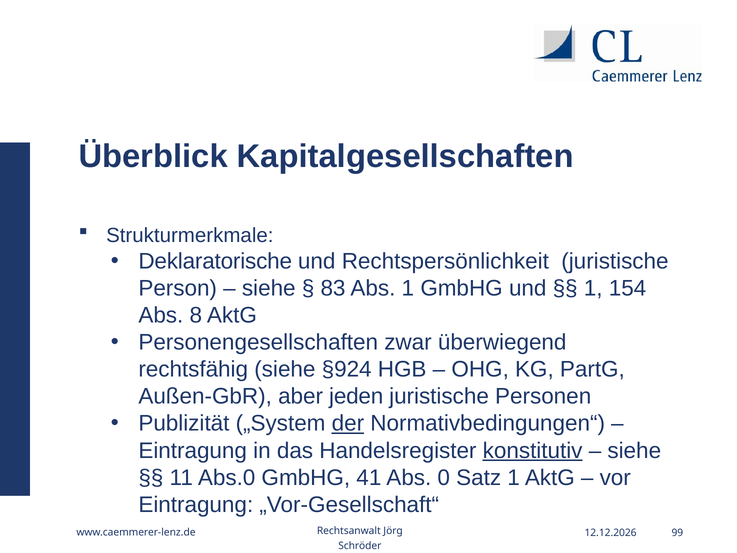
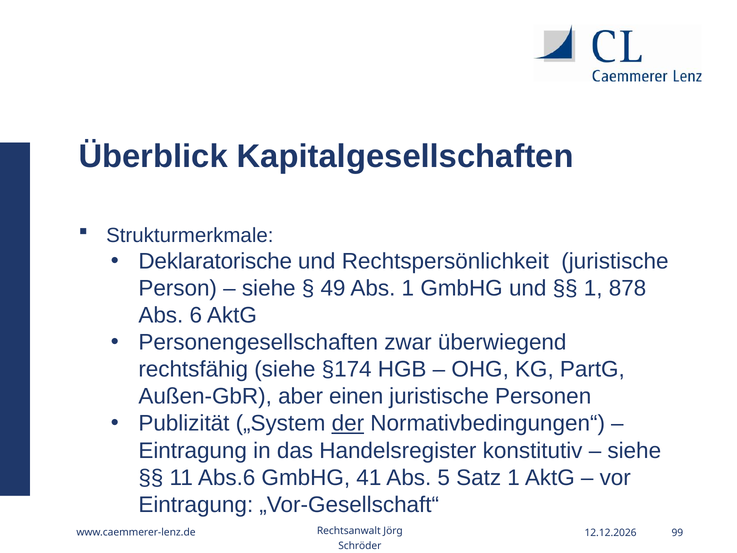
83: 83 -> 49 (333, 288)
154: 154 -> 878 (628, 288)
8: 8 -> 6 (196, 315)
§924: §924 -> §174 (347, 369)
jeden: jeden -> einen (356, 396)
konstitutiv underline: present -> none (533, 450)
Abs.0: Abs.0 -> Abs.6 (227, 477)
0: 0 -> 5 (444, 477)
